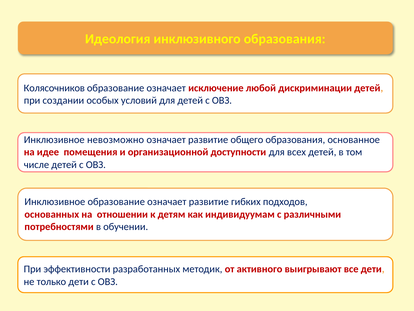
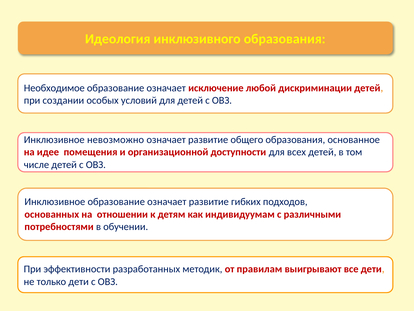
Колясочников: Колясочников -> Необходимое (54, 88)
активного: активного -> правилам (259, 269)
